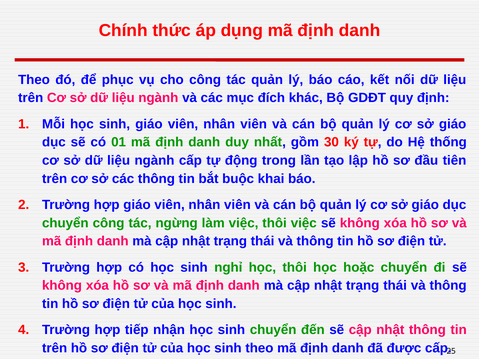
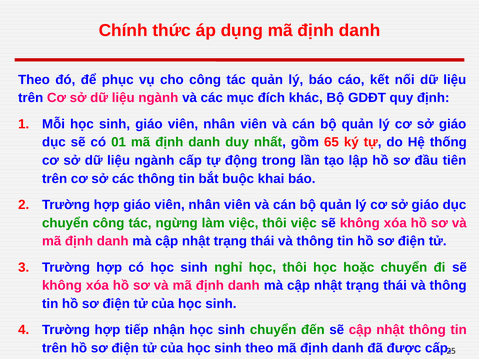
30: 30 -> 65 (331, 142)
